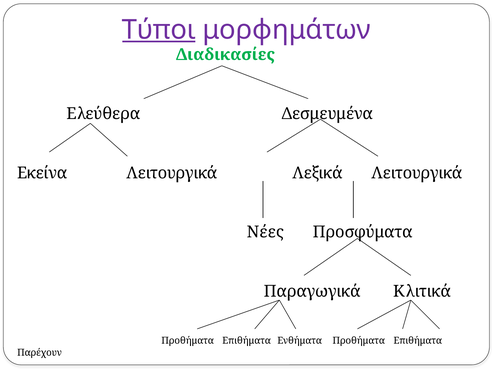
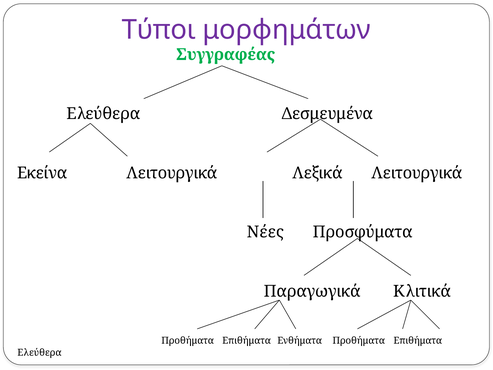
Τύποι underline: present -> none (159, 30)
Διαδικασίες: Διαδικασίες -> Συγγραφέας (226, 55)
Παρέχουν: Παρέχουν -> Ελεύθερα (39, 352)
